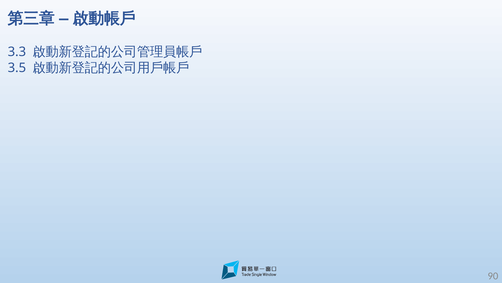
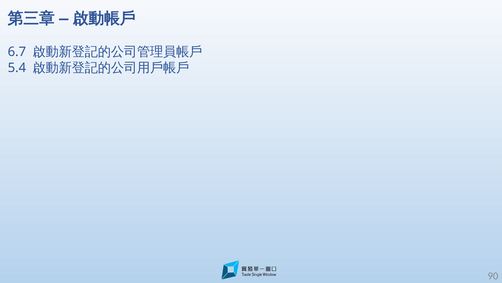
3.3: 3.3 -> 6.7 (17, 52)
3.5: 3.5 -> 5.4 (17, 68)
